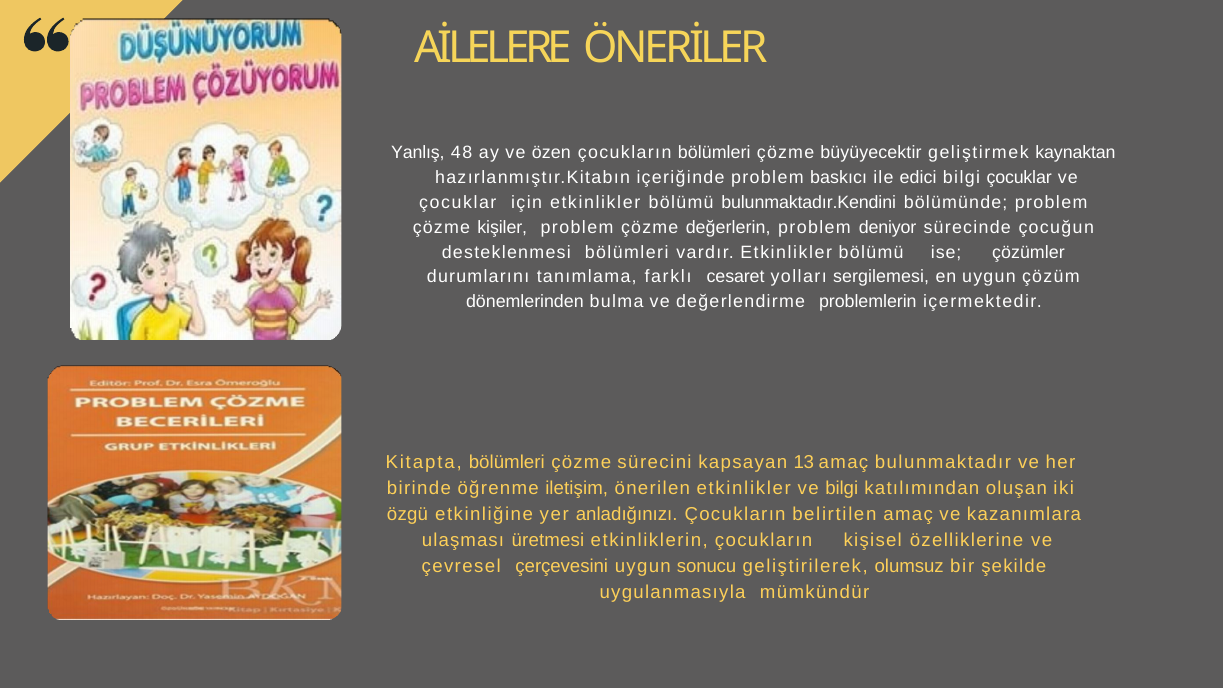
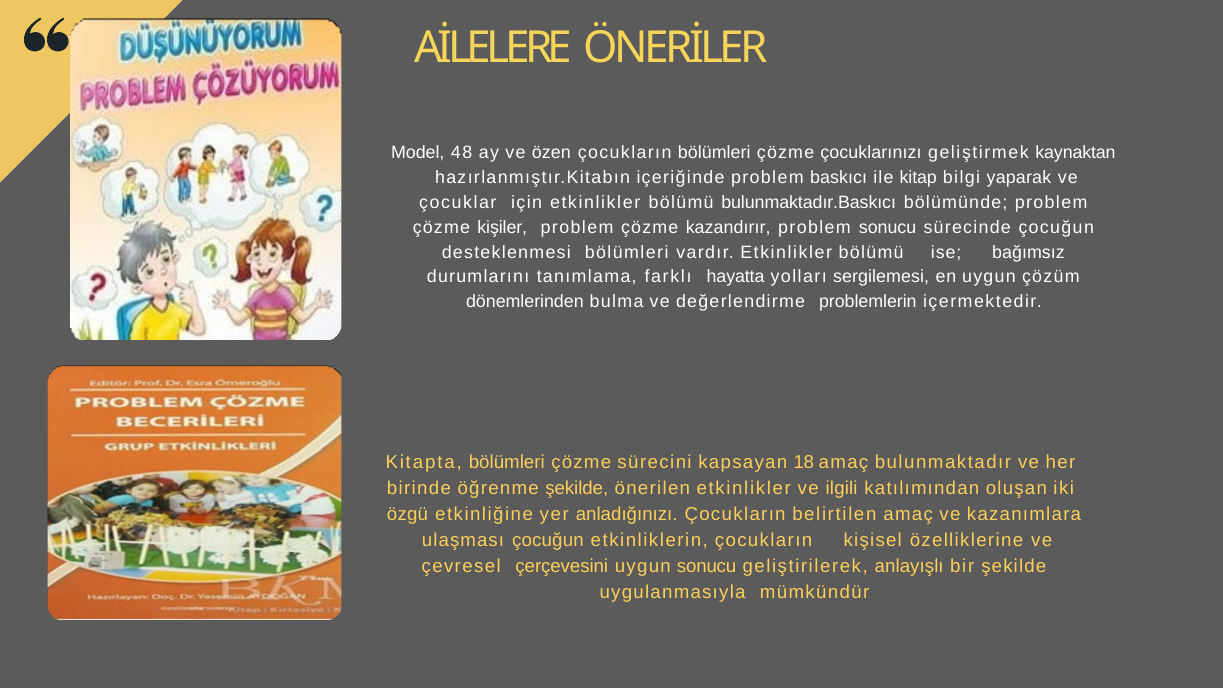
Yanlış: Yanlış -> Model (418, 153)
büyüyecektir: büyüyecektir -> çocuklarınızı (871, 153)
edici: edici -> kitap (918, 178)
bilgi çocuklar: çocuklar -> yaparak (1019, 178)
bulunmaktadır.Kendini: bulunmaktadır.Kendini -> bulunmaktadır.Baskıcı (809, 203)
değerlerin: değerlerin -> kazandırır (728, 227)
problem deniyor: deniyor -> sonucu (888, 227)
çözümler: çözümler -> bağımsız (1028, 252)
cesaret: cesaret -> hayatta (736, 277)
13: 13 -> 18 (804, 462)
öğrenme iletişim: iletişim -> şekilde (577, 488)
ve bilgi: bilgi -> ilgili (842, 488)
ulaşması üretmesi: üretmesi -> çocuğun (548, 540)
olumsuz: olumsuz -> anlayışlı (909, 566)
